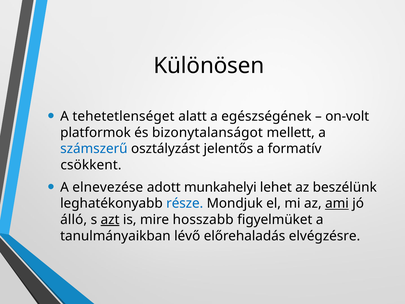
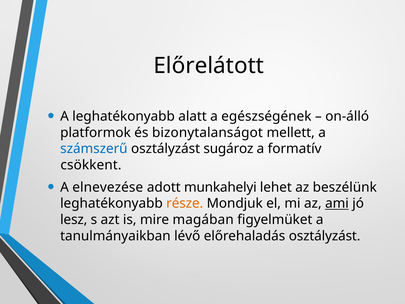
Különösen: Különösen -> Előrelátott (209, 66)
A tehetetlenséget: tehetetlenséget -> leghatékonyabb (124, 116)
on-volt: on-volt -> on-álló (347, 116)
jelentős: jelentős -> sugároz (228, 149)
része colour: blue -> orange (185, 203)
álló: álló -> lesz (74, 220)
azt underline: present -> none (110, 220)
hosszabb: hosszabb -> magában (203, 220)
előrehaladás elvégzésre: elvégzésre -> osztályzást (325, 236)
